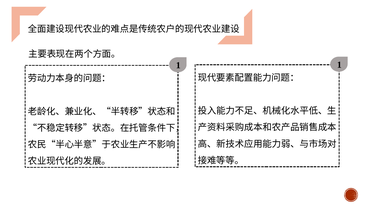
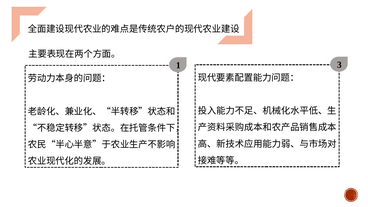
1 1: 1 -> 3 (339, 65)
